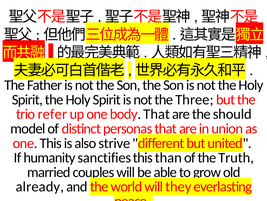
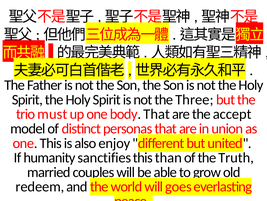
refer: refer -> must (52, 114)
should: should -> accept (232, 114)
strive: strive -> enjoy (114, 143)
already: already -> redeem (40, 186)
they: they -> goes (178, 186)
